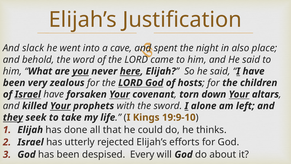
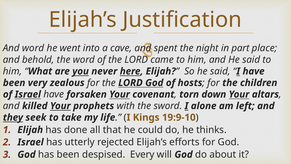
And slack: slack -> word (33, 48)
also: also -> part (241, 48)
